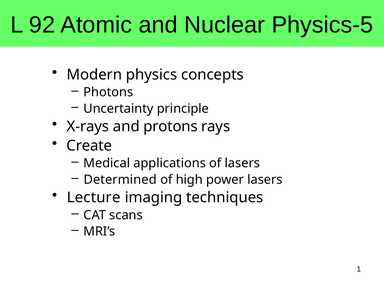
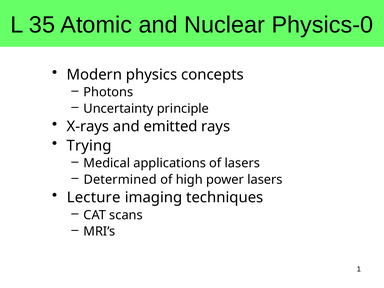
92: 92 -> 35 (42, 25)
Physics-5: Physics-5 -> Physics-0 (322, 25)
protons: protons -> emitted (171, 127)
Create: Create -> Trying (89, 146)
